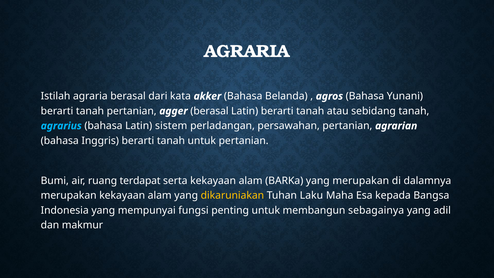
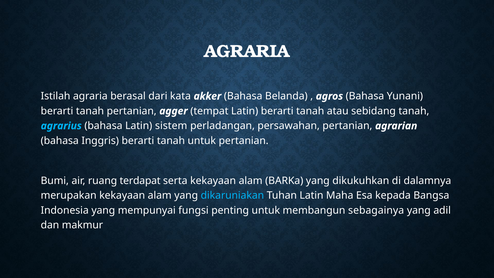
agger berasal: berasal -> tempat (209, 111)
yang merupakan: merupakan -> dikukuhkan (361, 181)
dikaruniakan colour: yellow -> light blue (232, 195)
Tuhan Laku: Laku -> Latin (311, 195)
